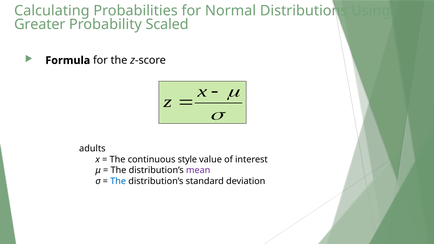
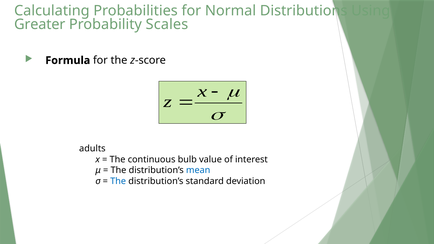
Scaled: Scaled -> Scales (167, 25)
style: style -> bulb (187, 160)
mean colour: purple -> blue (198, 170)
